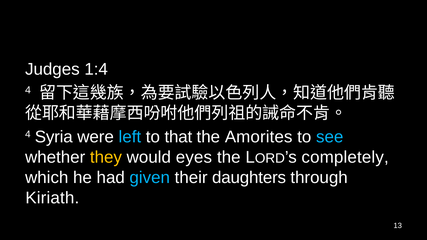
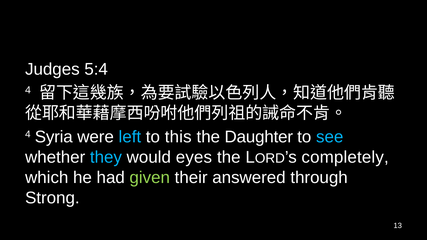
1:4: 1:4 -> 5:4 (96, 69)
that: that -> this (178, 137)
Amorites: Amorites -> Daughter (259, 137)
they colour: yellow -> light blue (106, 157)
given colour: light blue -> light green (150, 178)
daughters: daughters -> answered (249, 178)
Kiriath: Kiriath -> Strong (52, 198)
